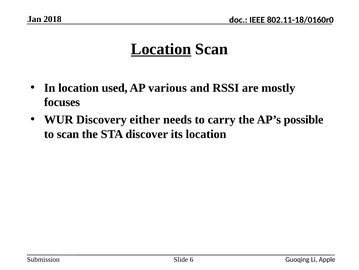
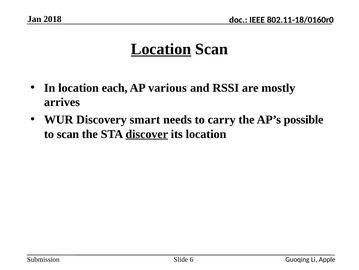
used: used -> each (115, 88)
focuses: focuses -> arrives (62, 102)
either: either -> smart (145, 119)
discover underline: none -> present (147, 134)
